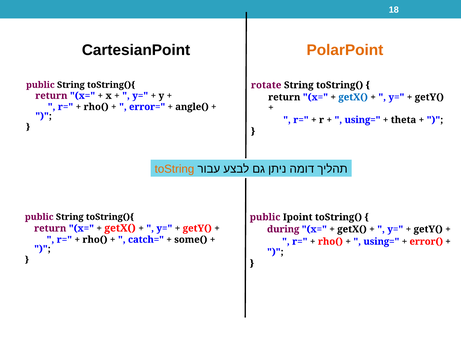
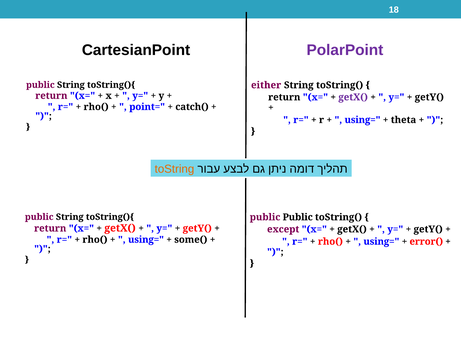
PolarPoint colour: orange -> purple (345, 50)
rotate: rotate -> either (266, 85)
getX( colour: blue -> purple (353, 97)
error=: error= -> point= (147, 107)
angle(: angle( -> catch( (192, 107)
public Ipoint: Ipoint -> Public (298, 217)
during: during -> except (283, 229)
catch=: catch= -> using= (146, 239)
